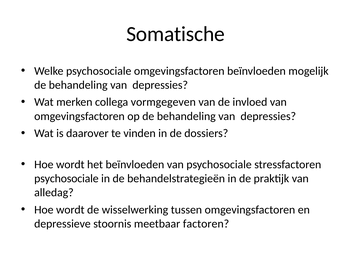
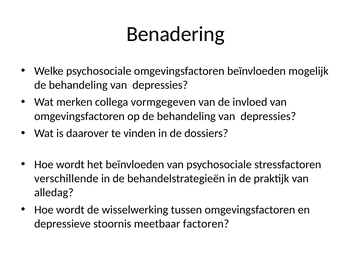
Somatische: Somatische -> Benadering (176, 34)
psychosociale: psychosociale -> verschillende (66, 179)
